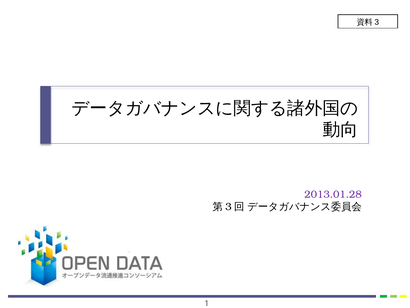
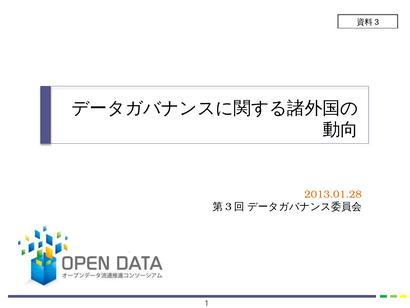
2013.01.28 colour: purple -> orange (333, 194)
